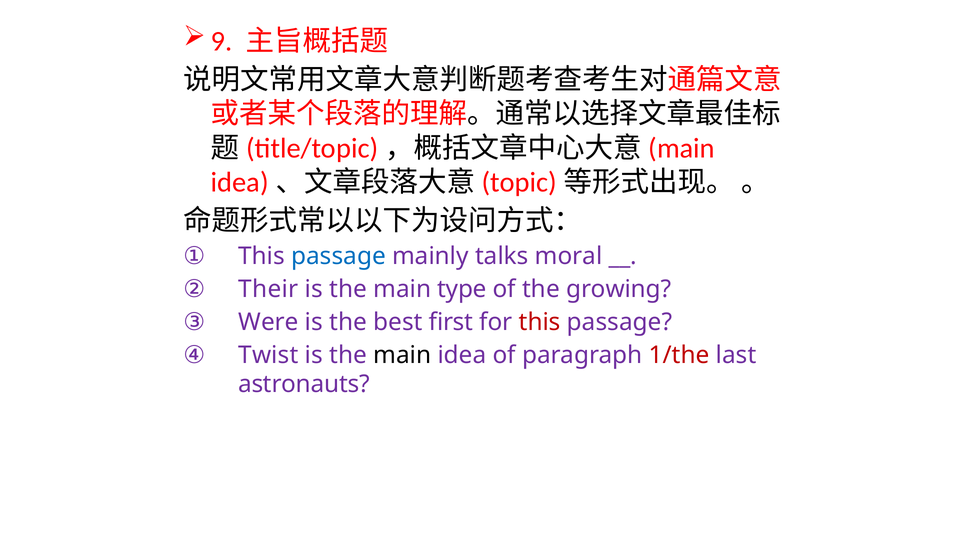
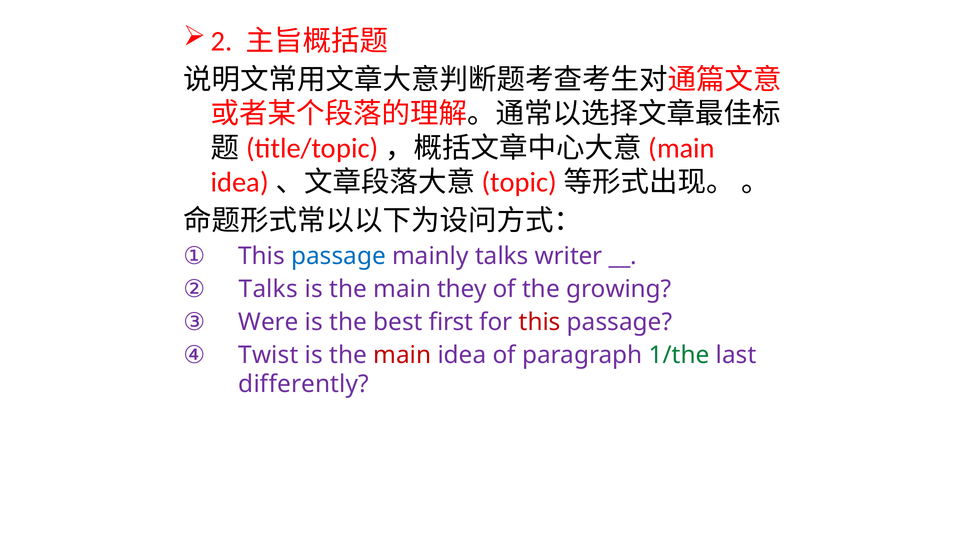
9: 9 -> 2 (222, 41)
moral: moral -> writer (569, 256)
Their: Their -> Talks (268, 289)
type: type -> they (462, 289)
main colour: black -> red (402, 355)
1/the colour: red -> green (679, 355)
astronauts: astronauts -> differently (304, 384)
